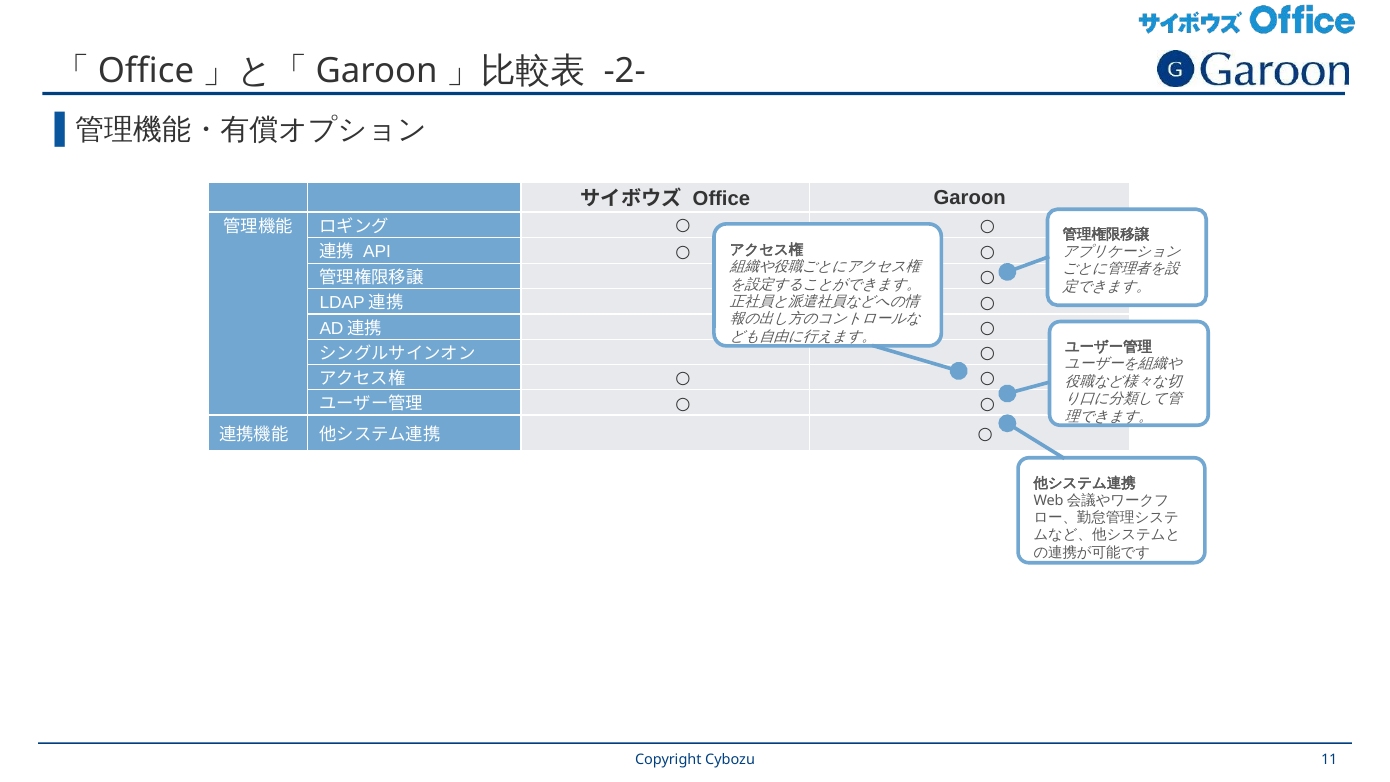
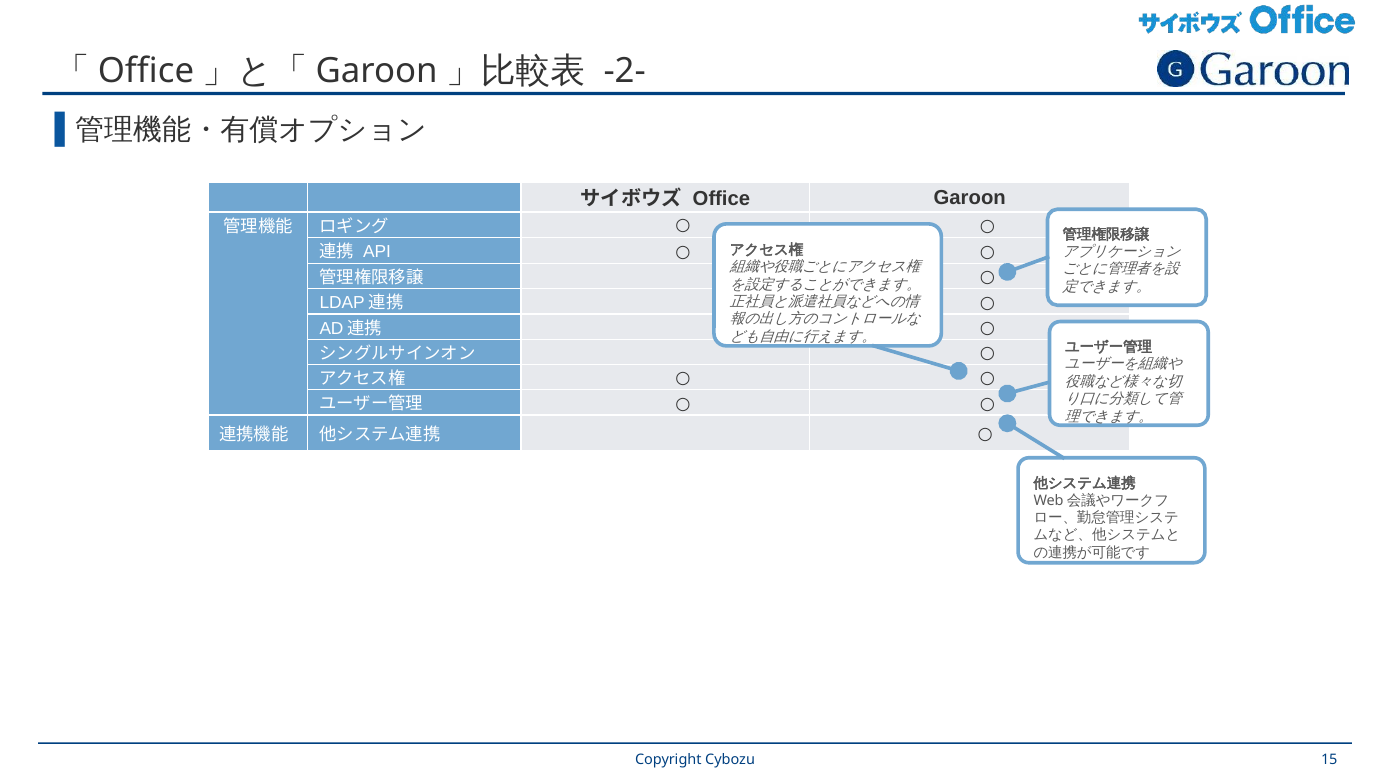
11: 11 -> 15 (1329, 759)
